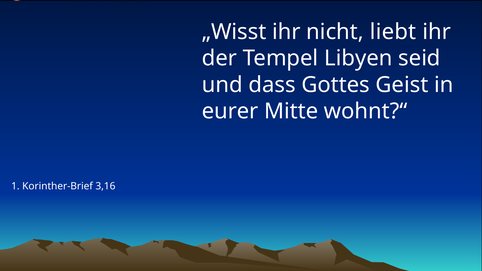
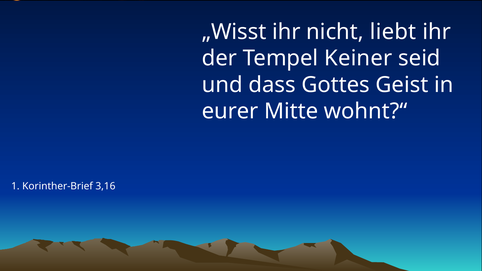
Libyen: Libyen -> Keiner (358, 58)
